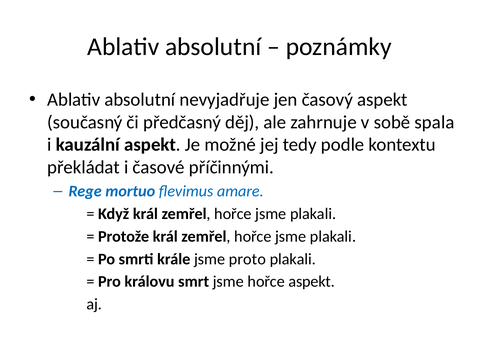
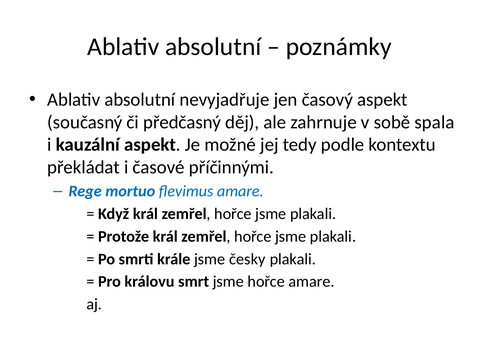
proto: proto -> česky (247, 260)
hořce aspekt: aspekt -> amare (312, 282)
